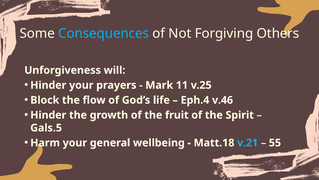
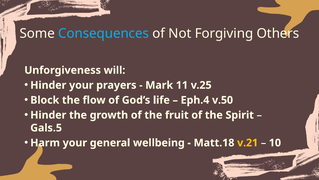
v.46: v.46 -> v.50 (223, 100)
v.21 colour: light blue -> yellow (248, 142)
55: 55 -> 10 (275, 142)
